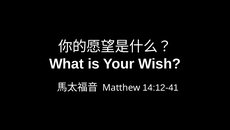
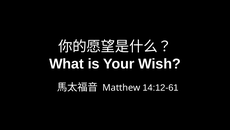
14:12-41: 14:12-41 -> 14:12-61 (161, 87)
